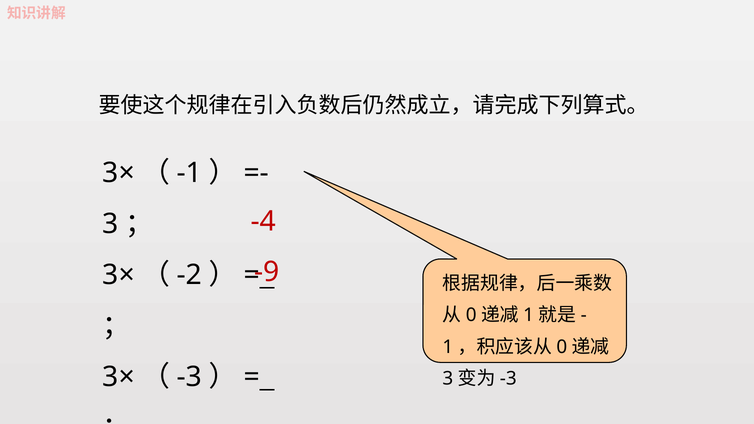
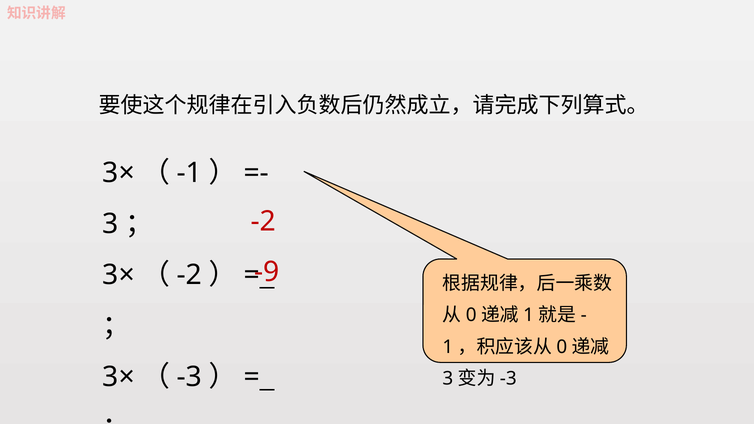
-4: -4 -> -2 (264, 222)
